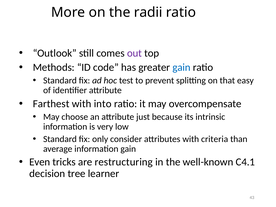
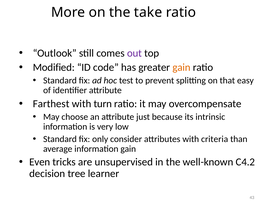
radii: radii -> take (148, 12)
Methods: Methods -> Modified (54, 67)
gain colour: blue -> orange (182, 67)
into: into -> turn (103, 104)
restructuring: restructuring -> unsupervised (124, 162)
C4.1: C4.1 -> C4.2 (245, 162)
